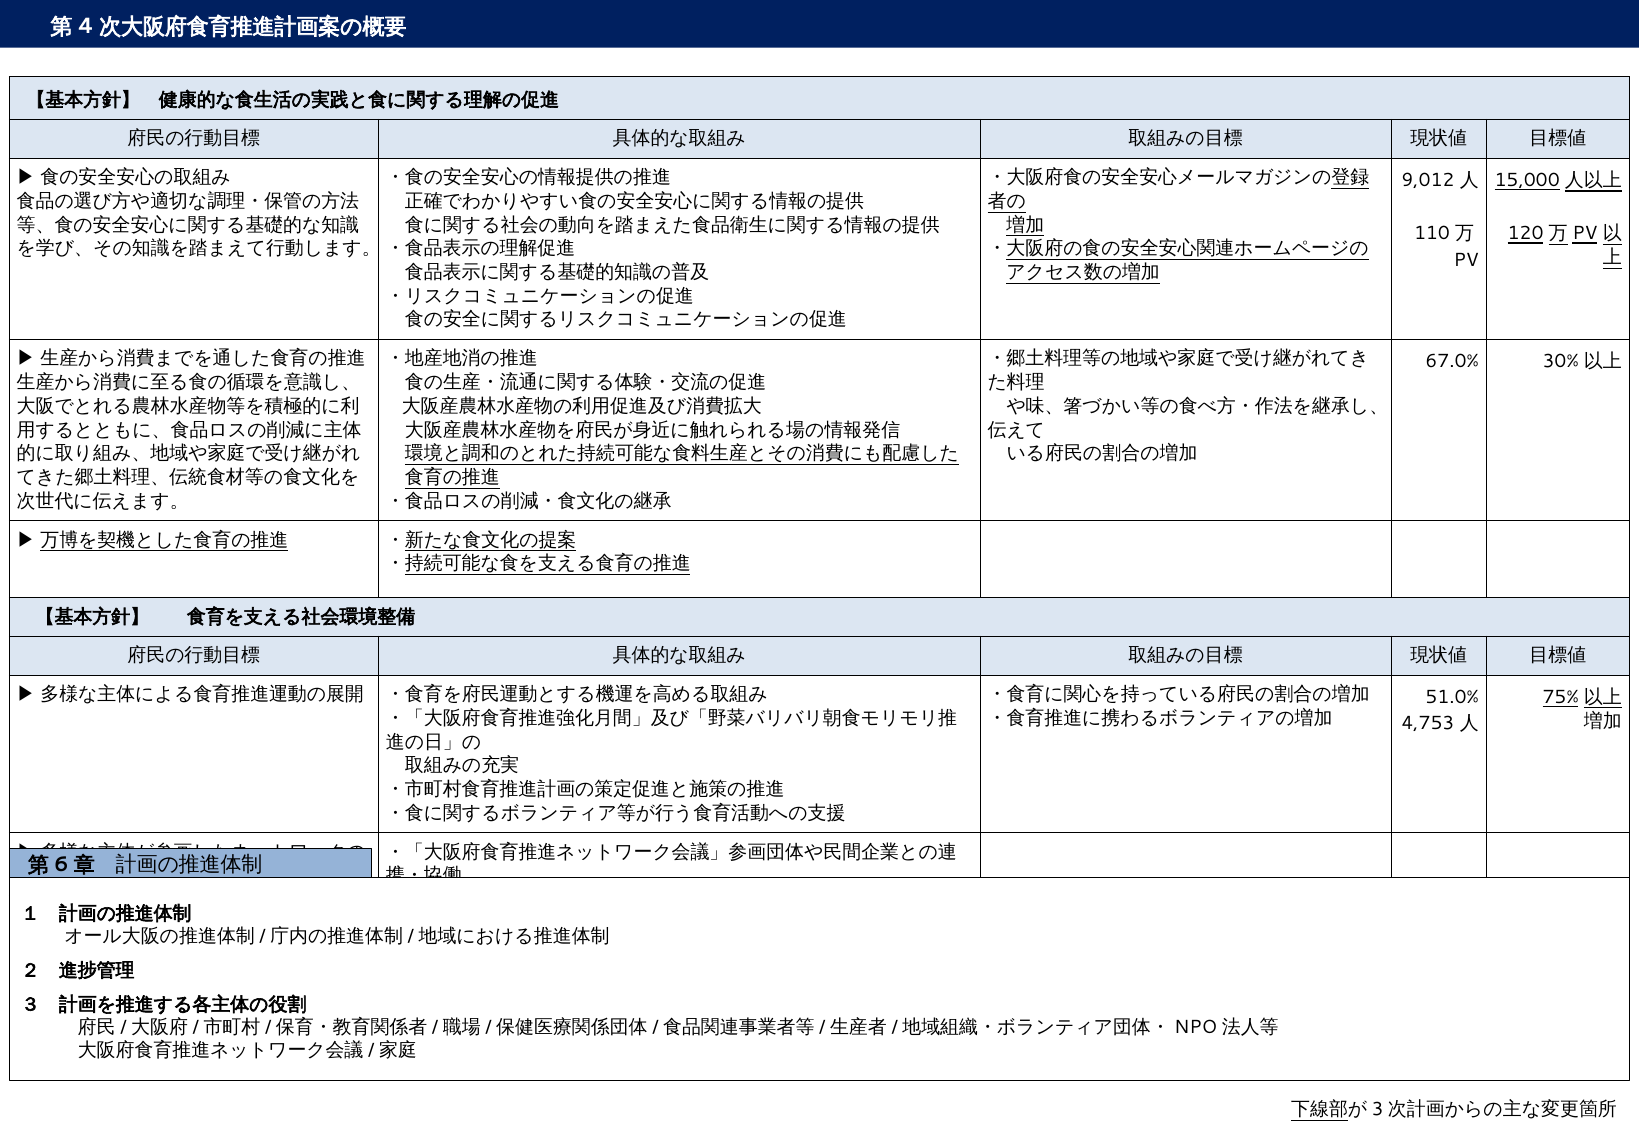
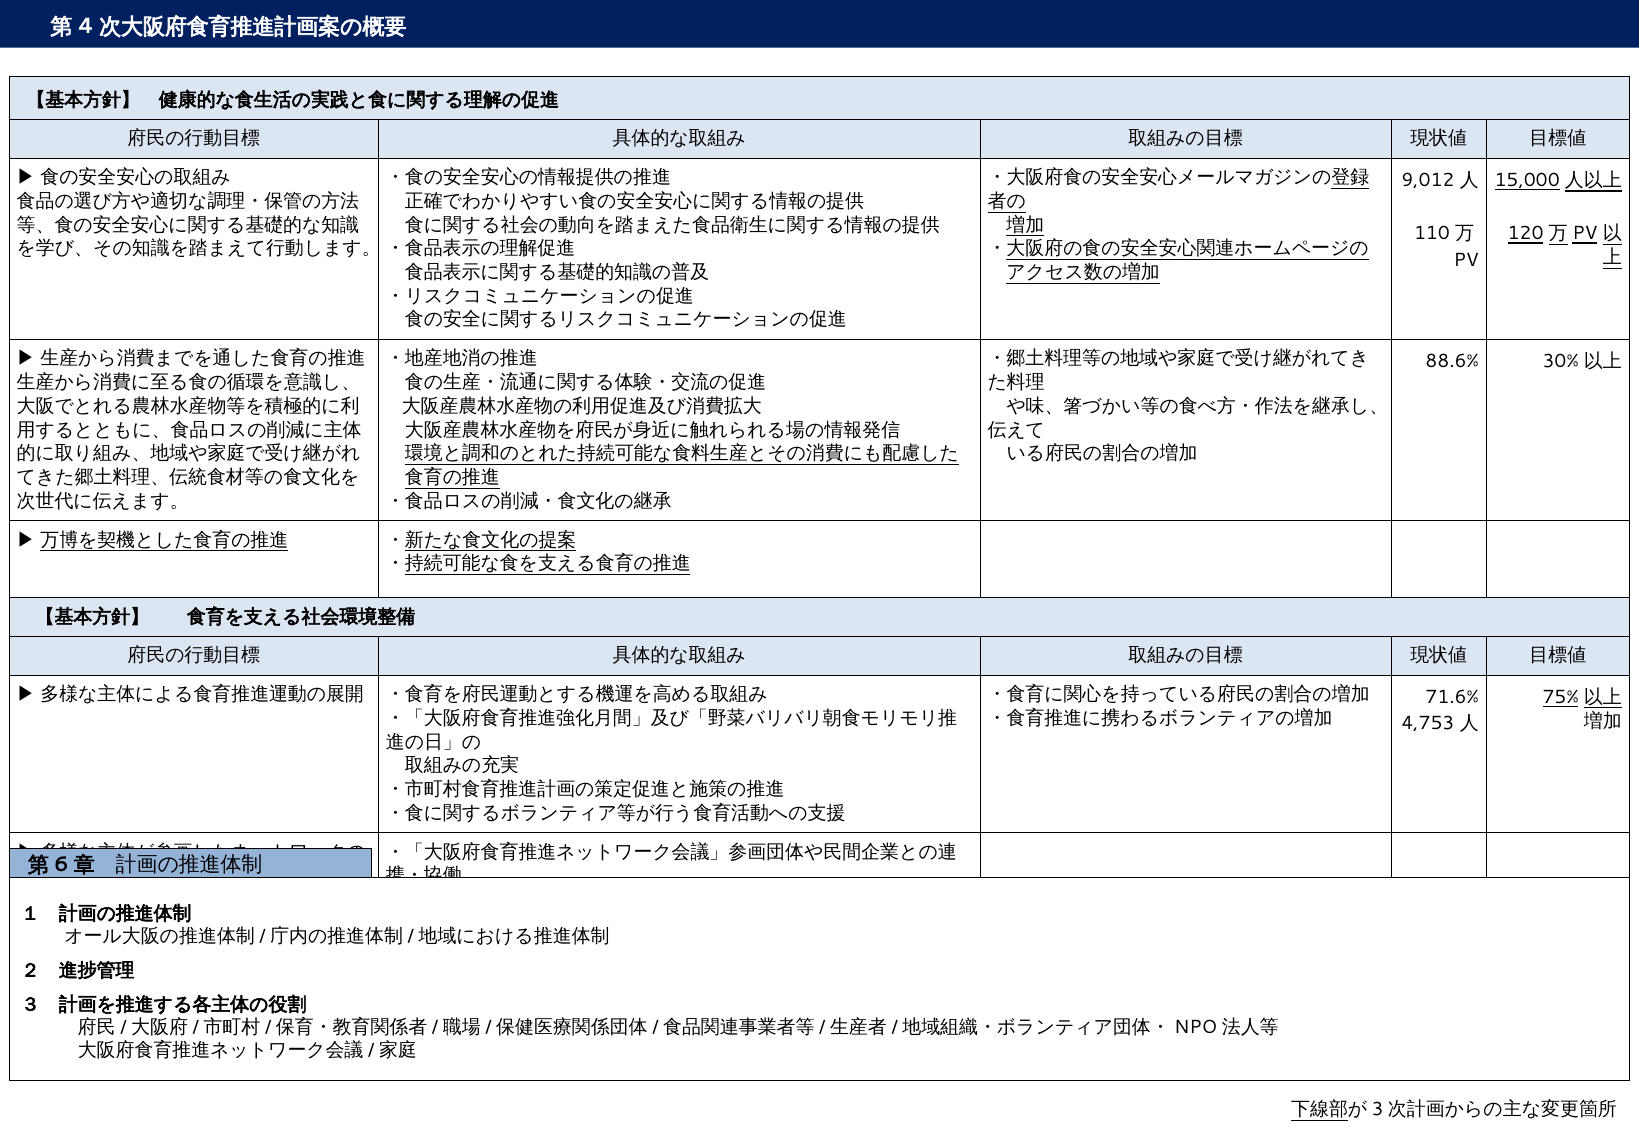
67.0%: 67.0% -> 88.6% (1452, 361)
51.0%: 51.0% -> 71.6% (1452, 697)
